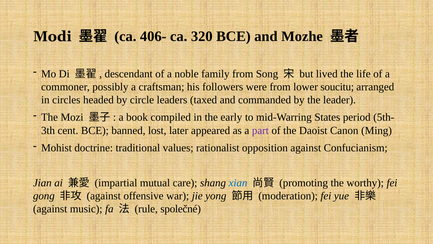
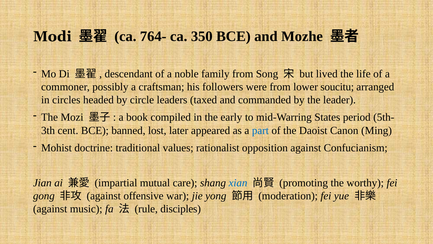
406-: 406- -> 764- (153, 36)
320: 320 -> 350 (202, 36)
part colour: purple -> blue (260, 130)
společné: společné -> disciples (181, 209)
